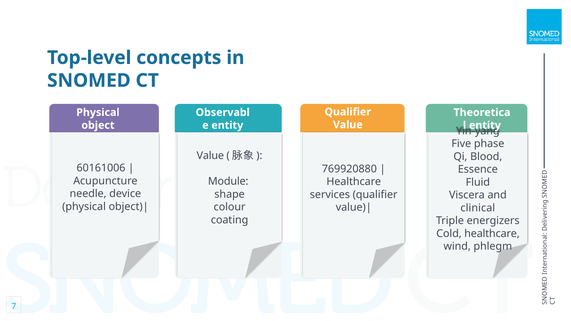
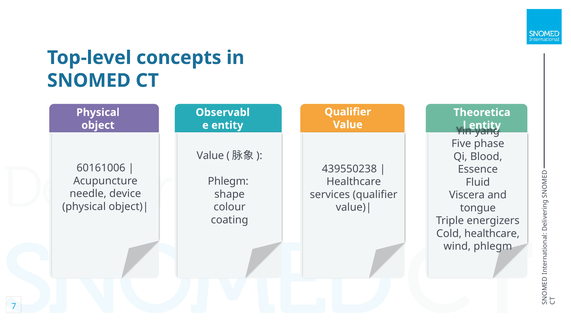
769920880: 769920880 -> 439550238 (349, 169)
Module: Module -> Phlegm (228, 181)
clinical: clinical -> tongue (478, 208)
